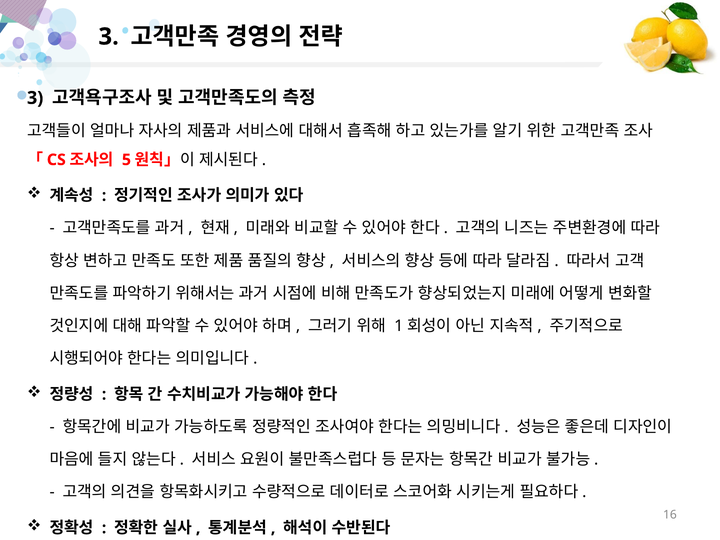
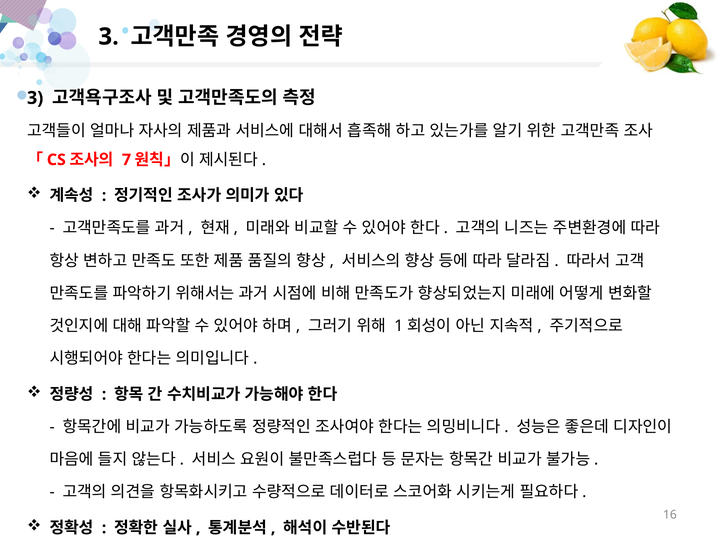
5: 5 -> 7 (126, 160)
